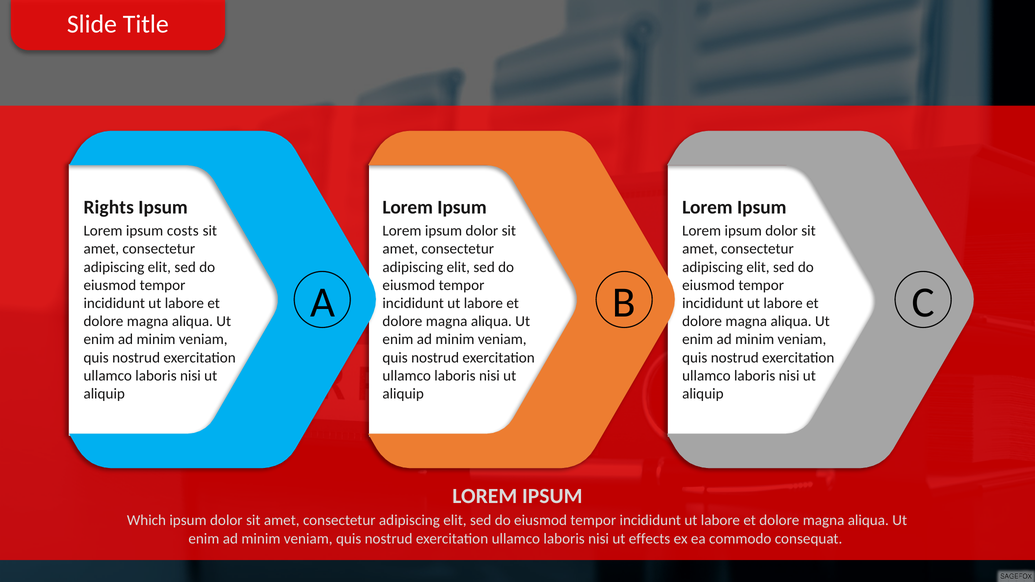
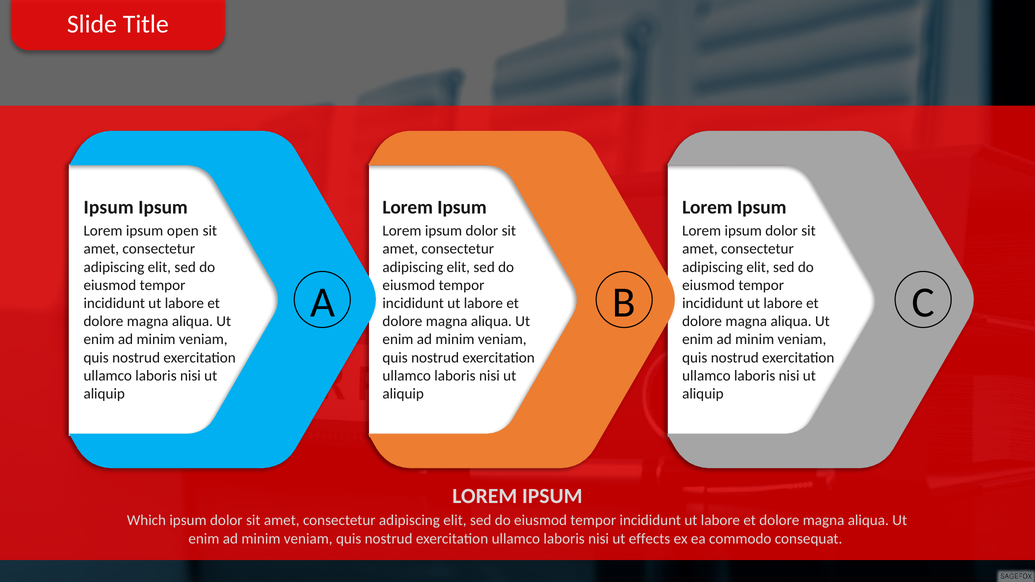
Rights: Rights -> Ipsum (109, 207)
costs: costs -> open (183, 231)
